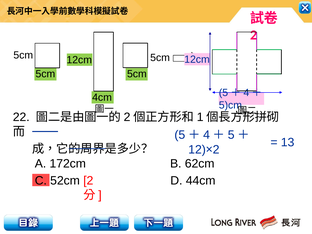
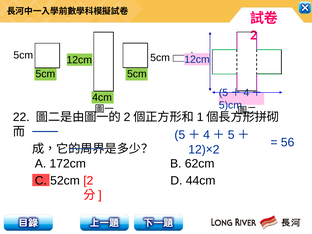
13: 13 -> 56 (288, 142)
